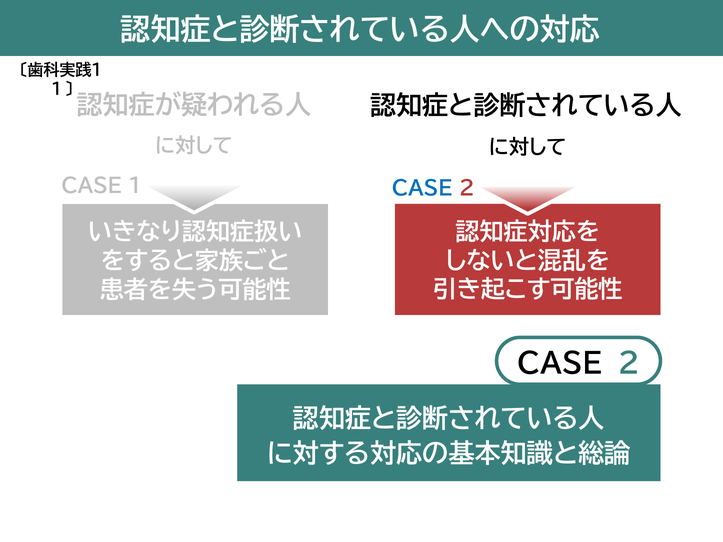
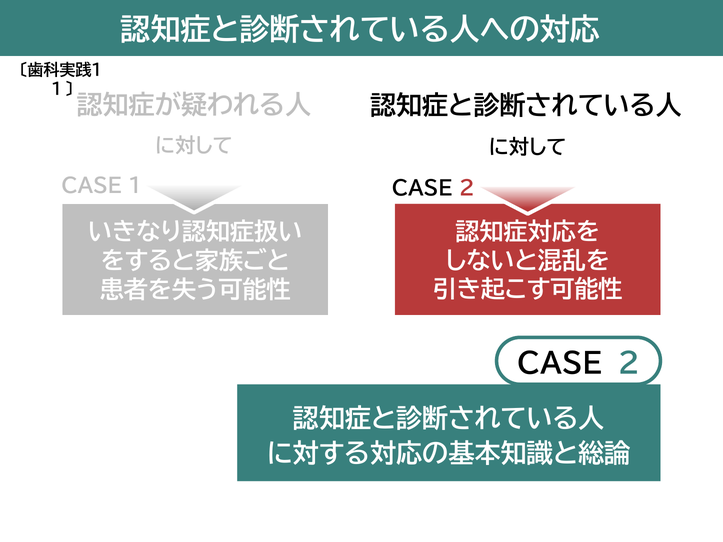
CASE colour: blue -> black (422, 189)
